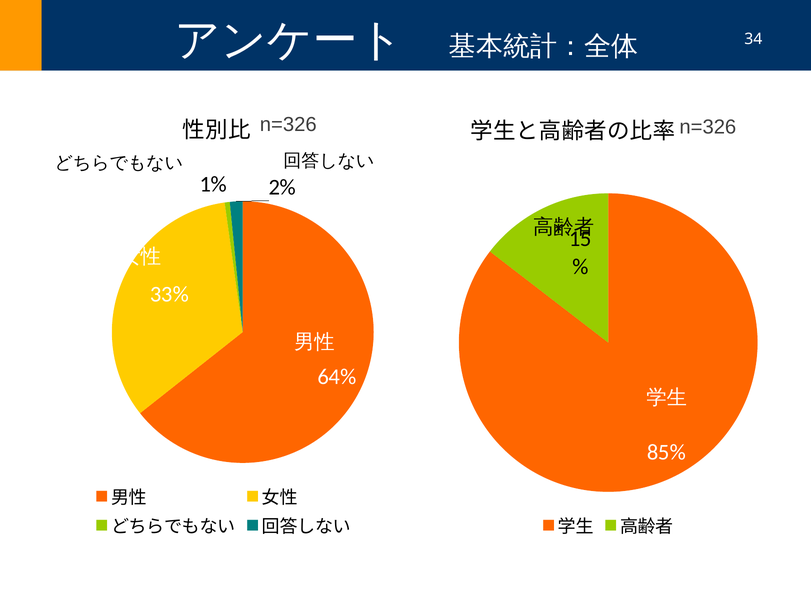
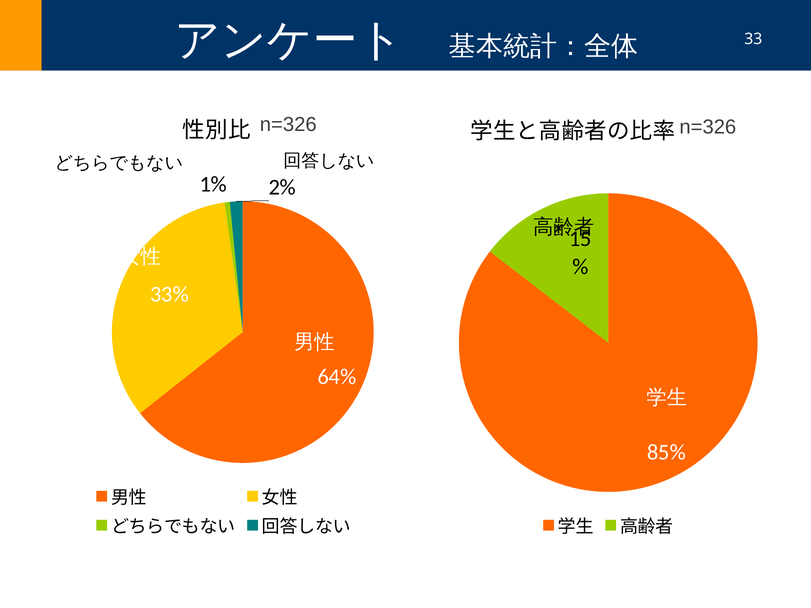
34: 34 -> 33 (753, 39)
